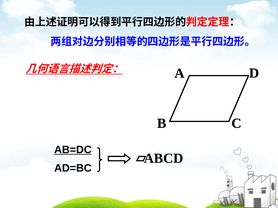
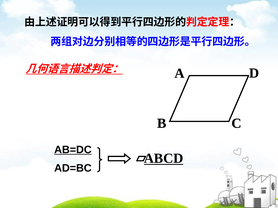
ABCD underline: none -> present (164, 159)
